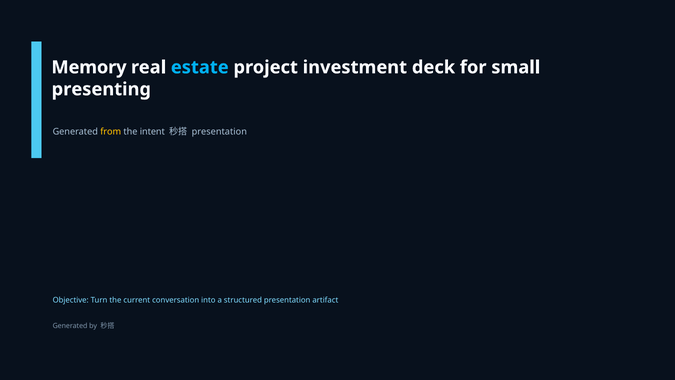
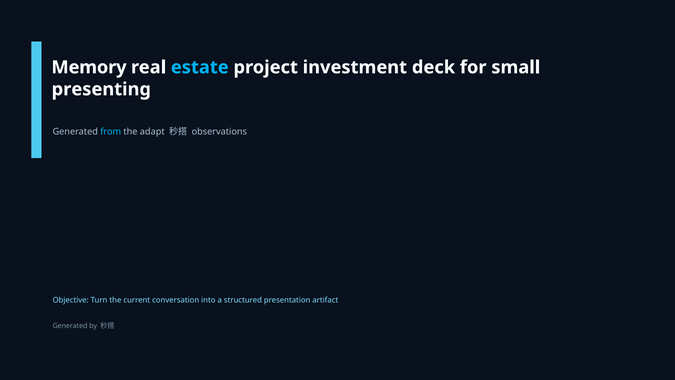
from colour: yellow -> light blue (111, 132)
intent: intent -> adapt (152, 132)
presentation: presentation -> observations (219, 132)
